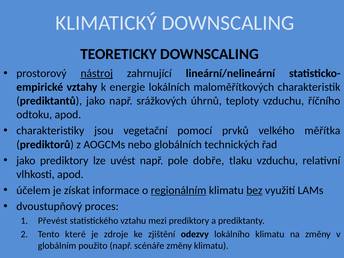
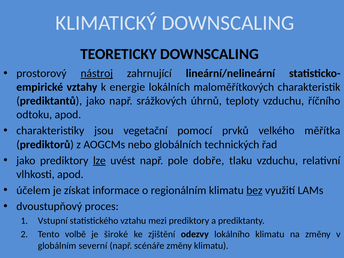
lze underline: none -> present (99, 161)
regionálním underline: present -> none (179, 190)
Převést: Převést -> Vstupní (53, 221)
které: které -> volbě (75, 234)
zdroje: zdroje -> široké (116, 234)
použito: použito -> severní (93, 246)
